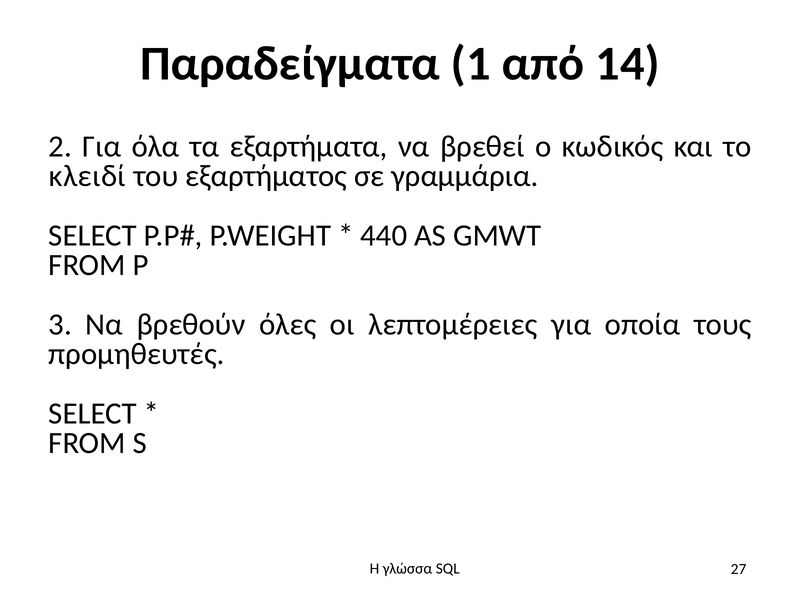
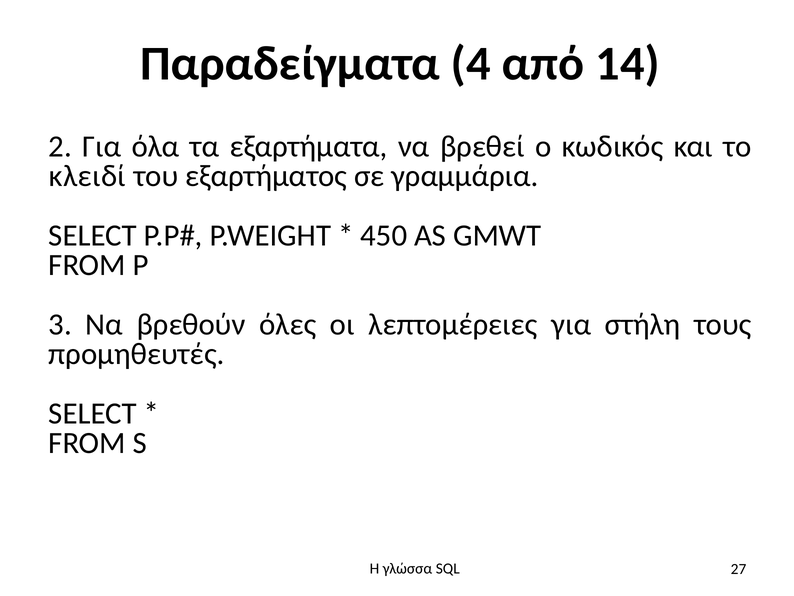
1: 1 -> 4 (471, 64)
440: 440 -> 450 (384, 235)
οποία: οποία -> στήλη (643, 324)
